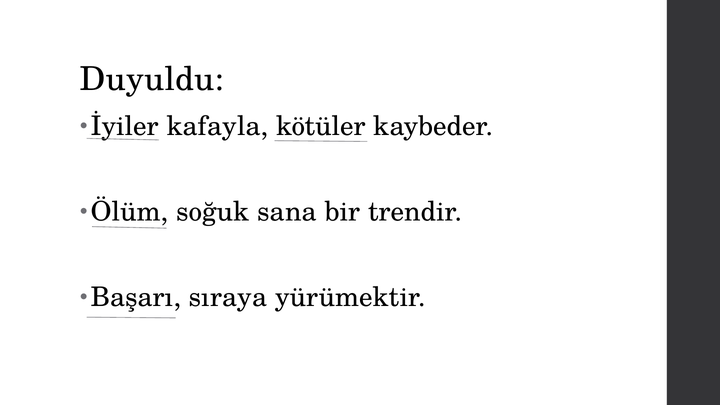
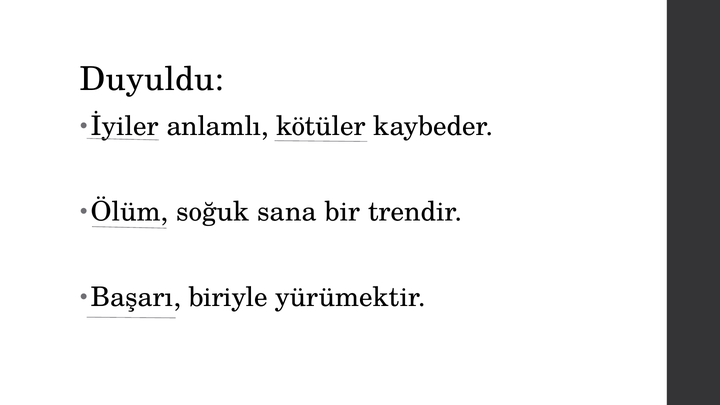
kafayla: kafayla -> anlamlı (218, 126)
sıraya: sıraya -> biriyle (228, 298)
